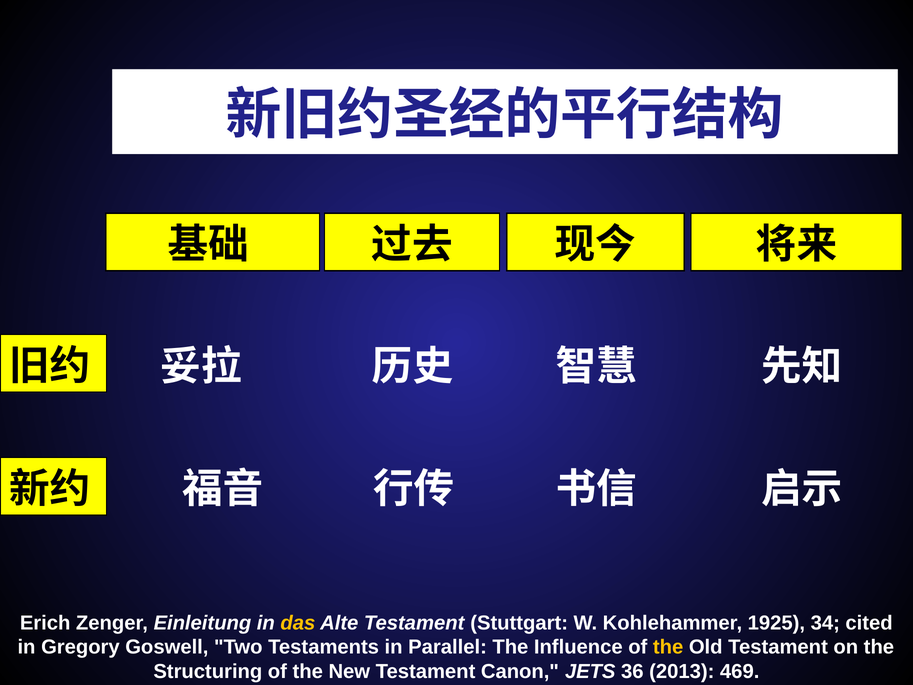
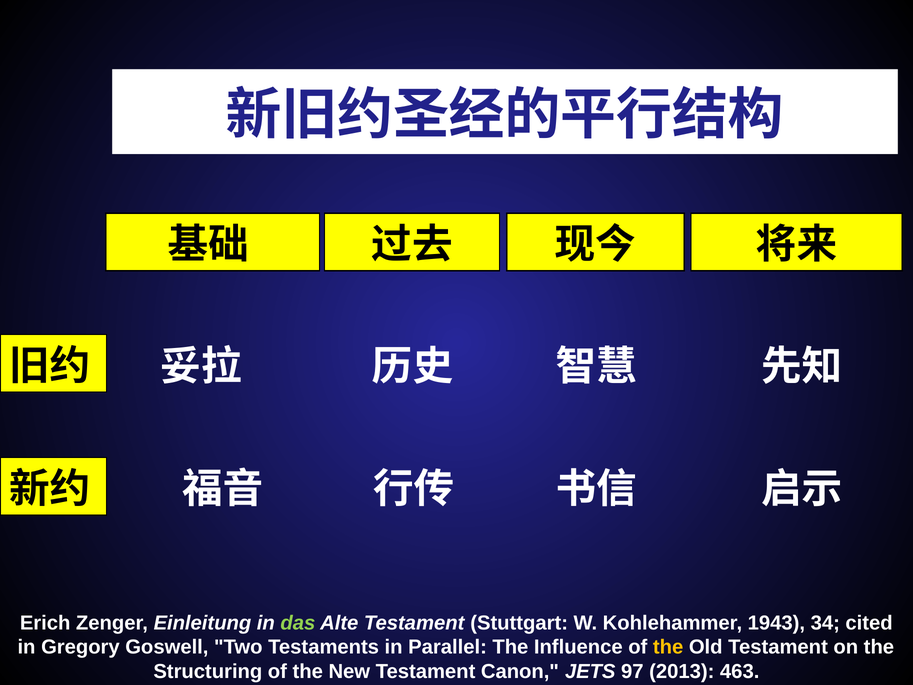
das colour: yellow -> light green (298, 623)
1925: 1925 -> 1943 (776, 623)
36: 36 -> 97 (632, 671)
469: 469 -> 463 (740, 671)
